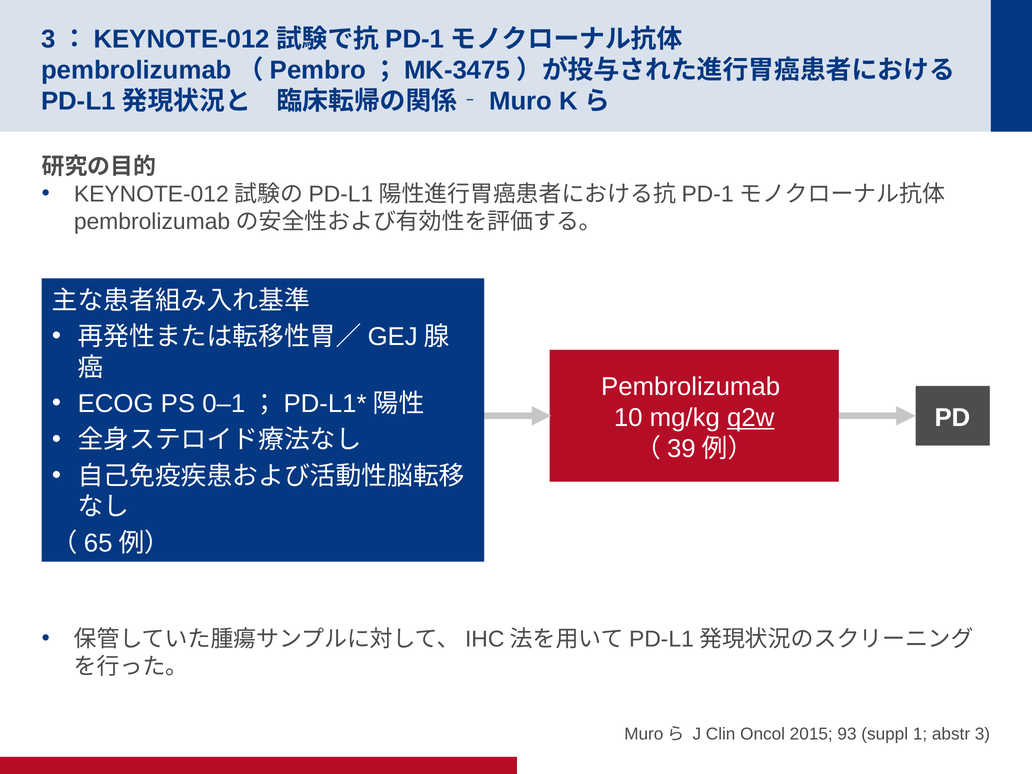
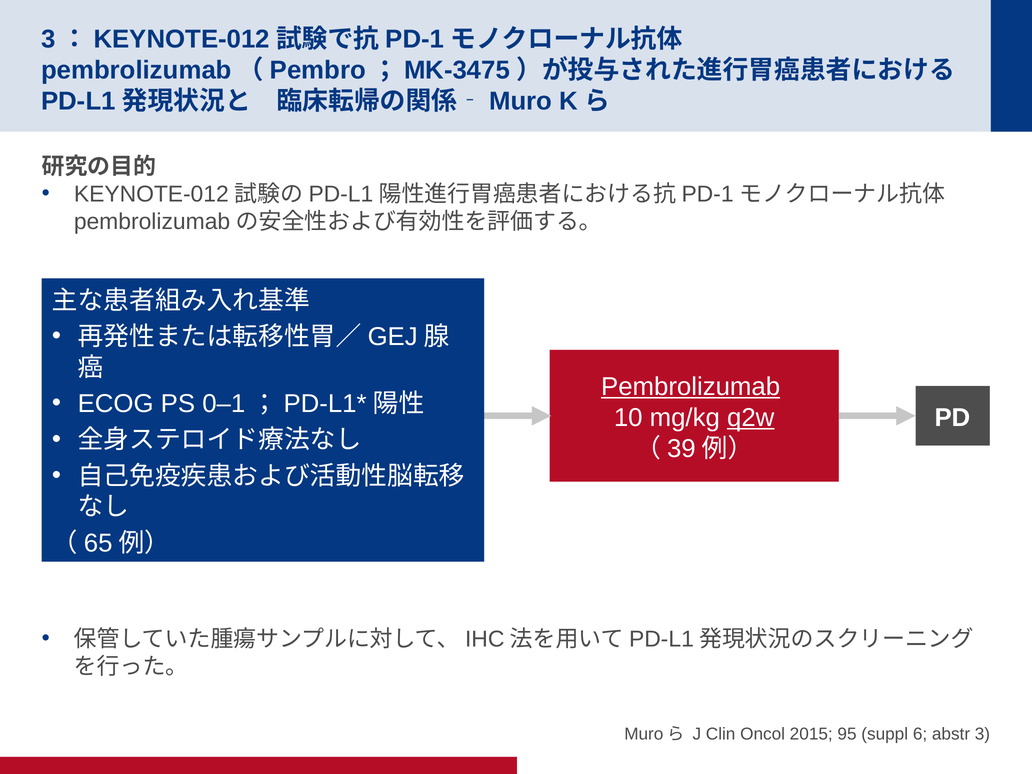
Pembrolizumab underline: none -> present (691, 387)
93: 93 -> 95 (847, 734)
1: 1 -> 6 (920, 734)
